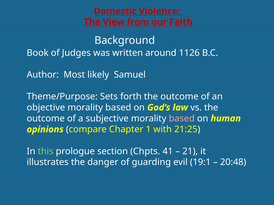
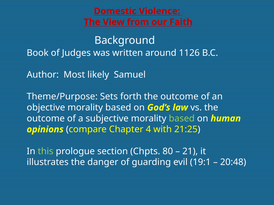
based colour: pink -> light green (182, 119)
1: 1 -> 4 (148, 130)
41: 41 -> 80 (168, 152)
